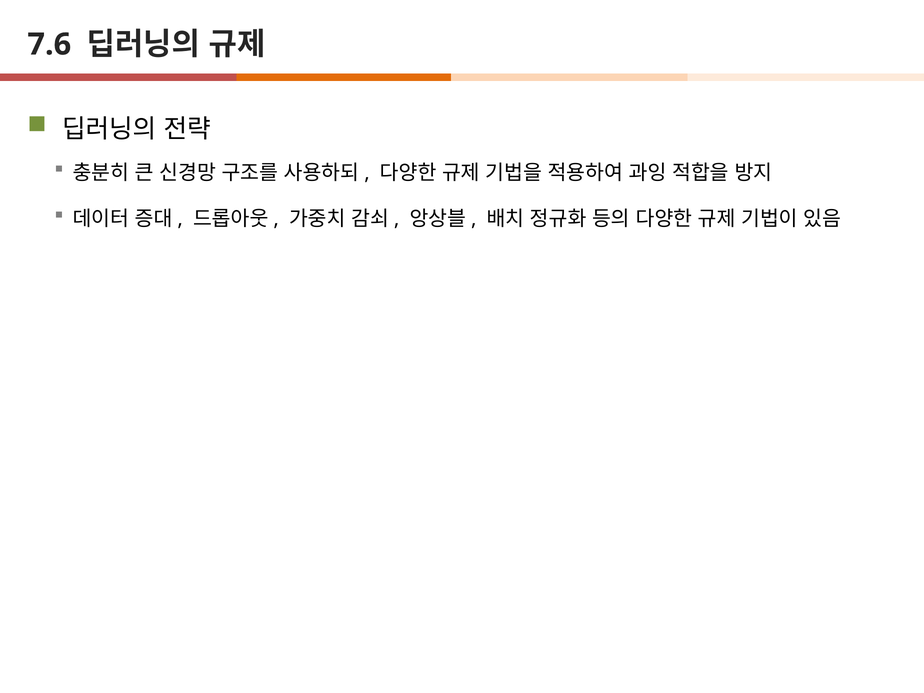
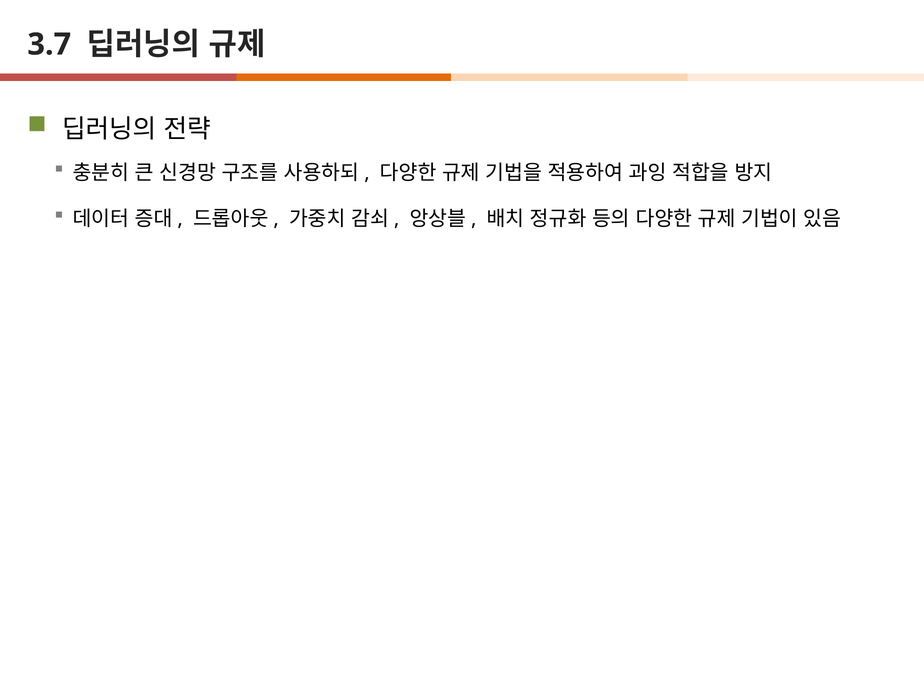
7.6: 7.6 -> 3.7 (49, 44)
